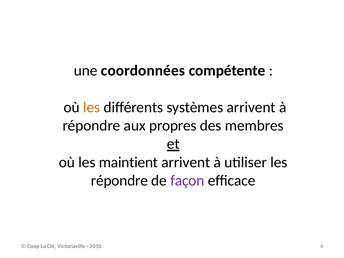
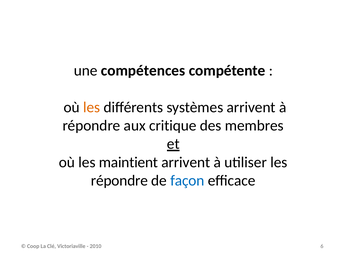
coordonnées: coordonnées -> compétences (143, 71)
propres: propres -> critique (173, 126)
façon colour: purple -> blue (187, 181)
